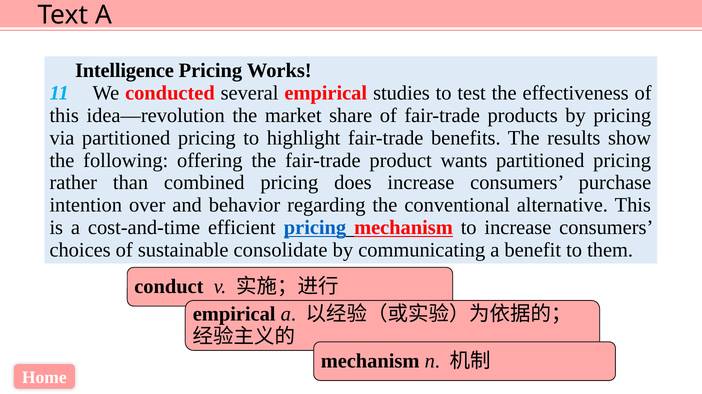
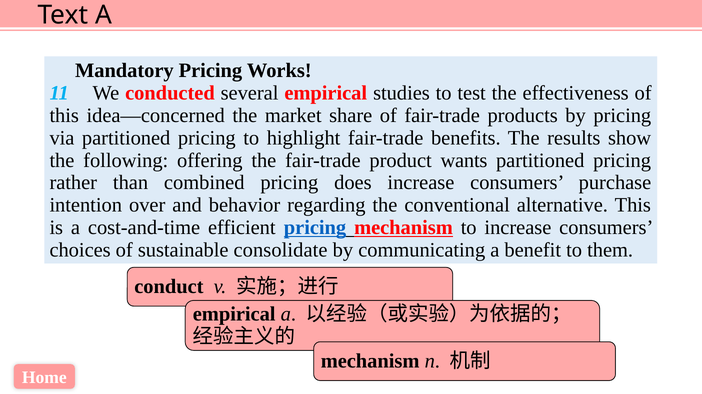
Intelligence: Intelligence -> Mandatory (124, 71)
idea—revolution: idea—revolution -> idea—concerned (156, 116)
